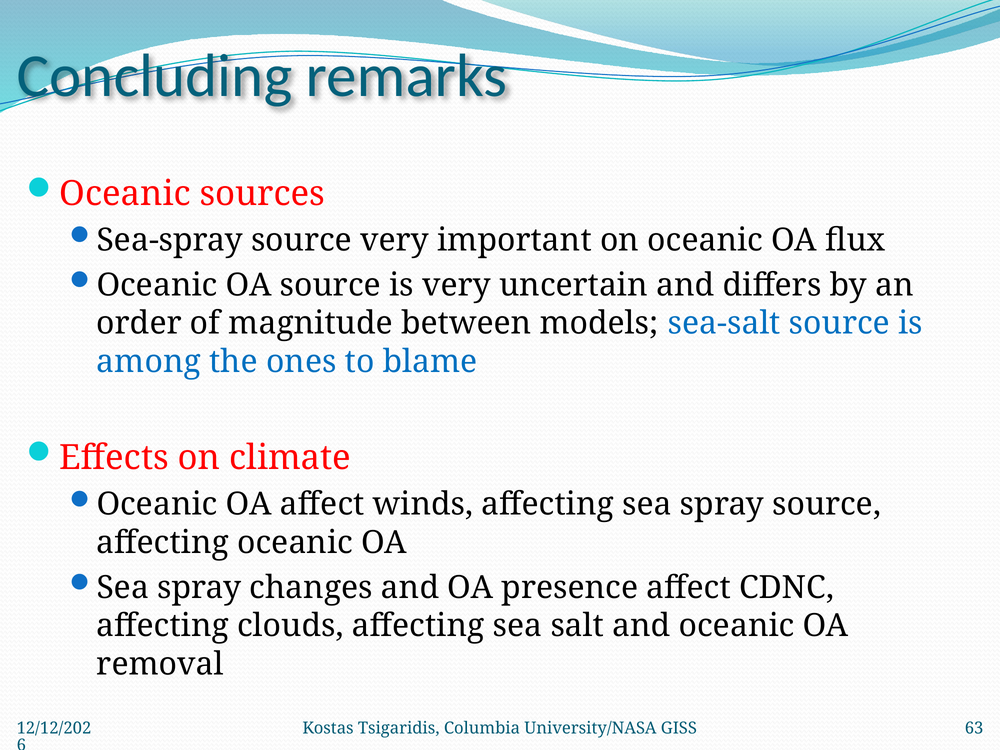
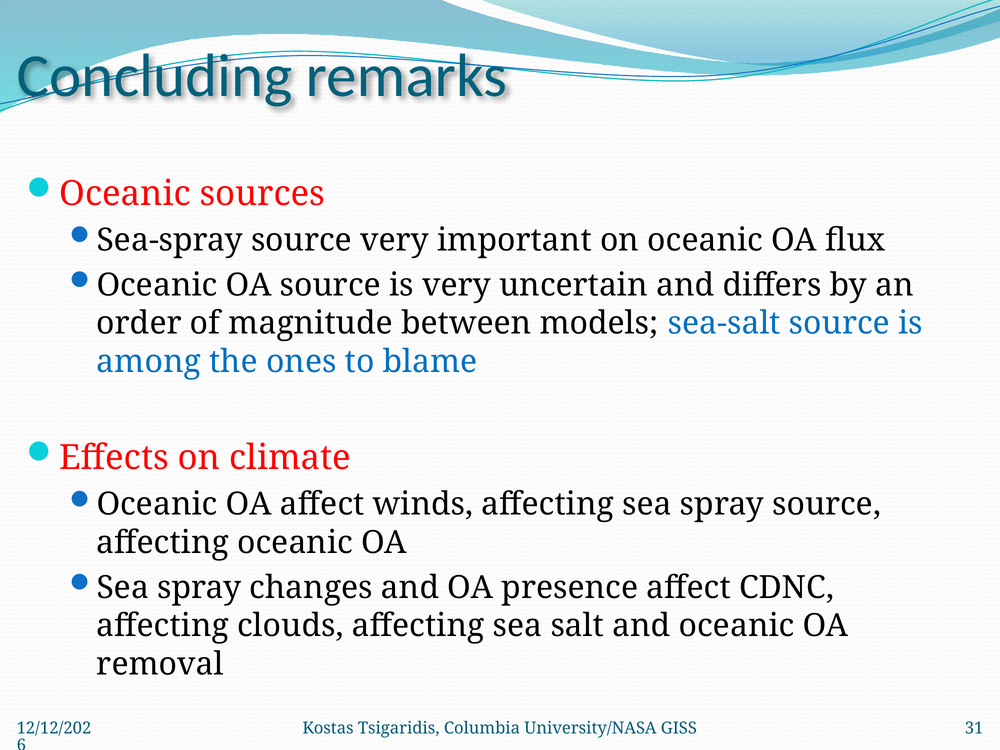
63: 63 -> 31 (974, 728)
